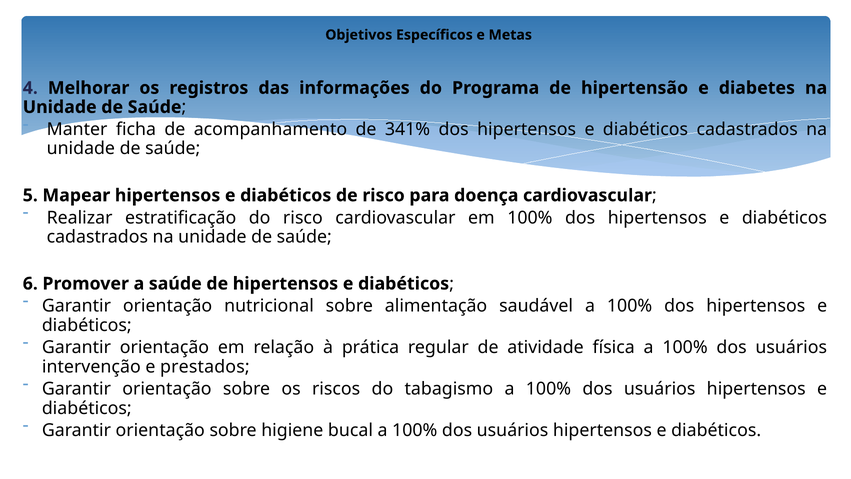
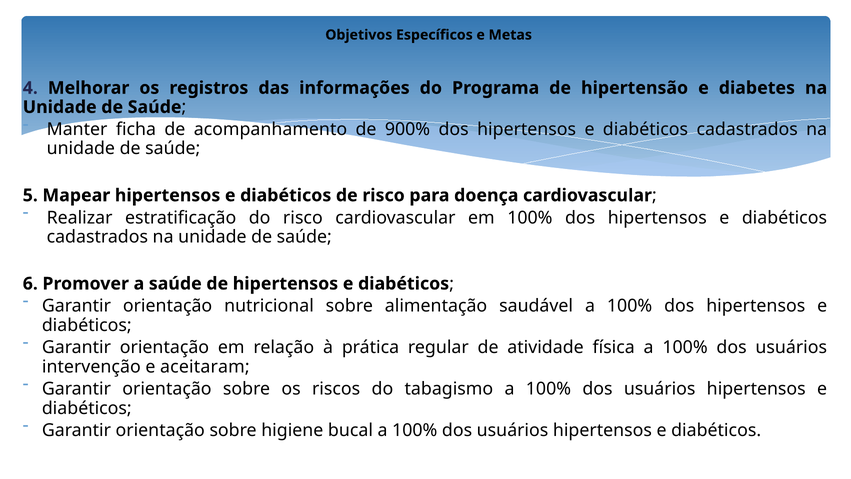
341%: 341% -> 900% (408, 129)
prestados: prestados -> aceitaram (205, 366)
